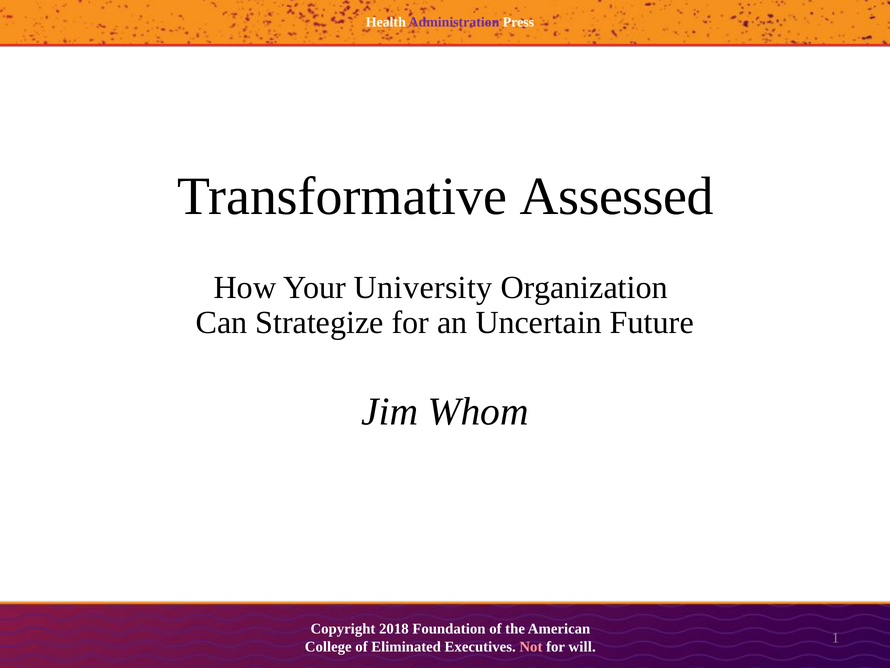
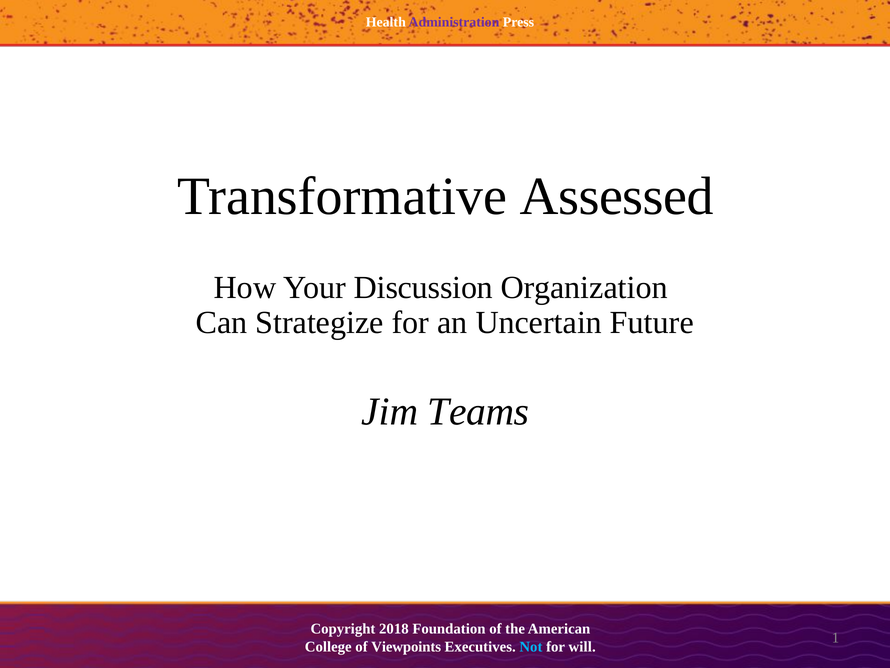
University: University -> Discussion (423, 287)
Whom: Whom -> Teams (478, 411)
Eliminated: Eliminated -> Viewpoints (406, 646)
Not colour: pink -> light blue (531, 646)
